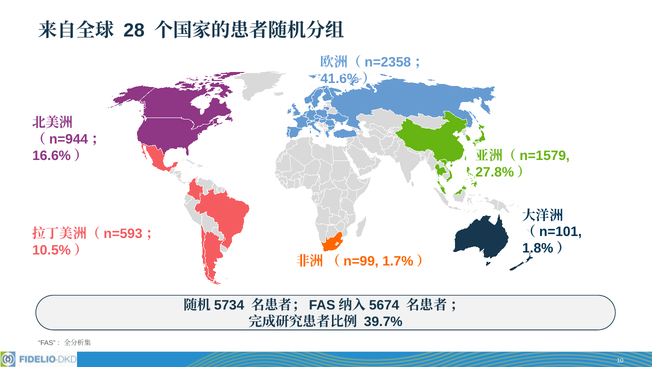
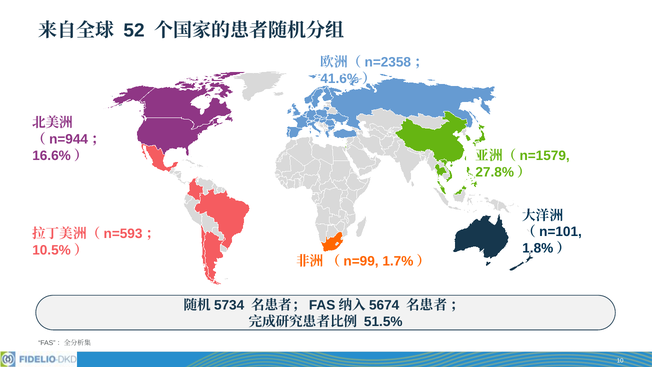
28: 28 -> 52 (134, 30)
39.7%: 39.7% -> 51.5% (383, 321)
